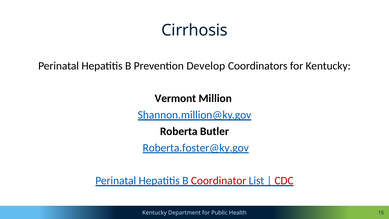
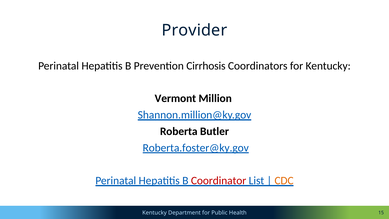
Cirrhosis: Cirrhosis -> Provider (194, 30)
Develop: Develop -> Cirrhosis (206, 66)
CDC colour: red -> orange (284, 181)
